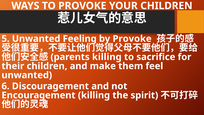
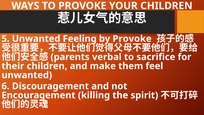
killing: killing -> verbal (107, 57)
